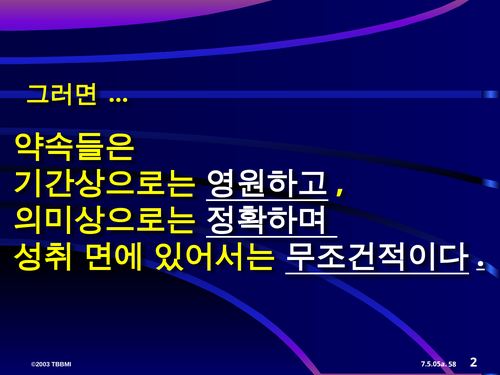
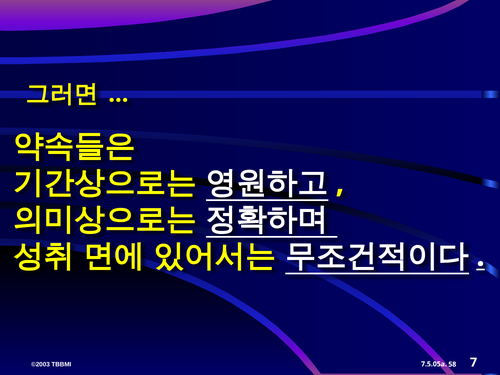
2: 2 -> 7 (474, 362)
